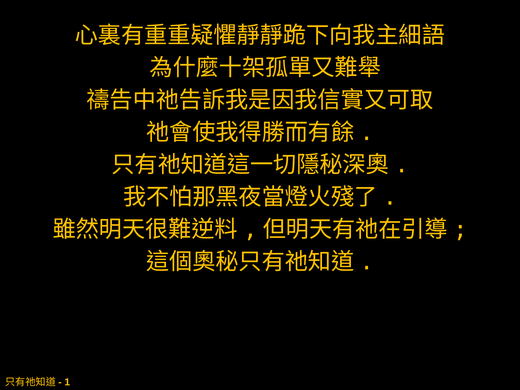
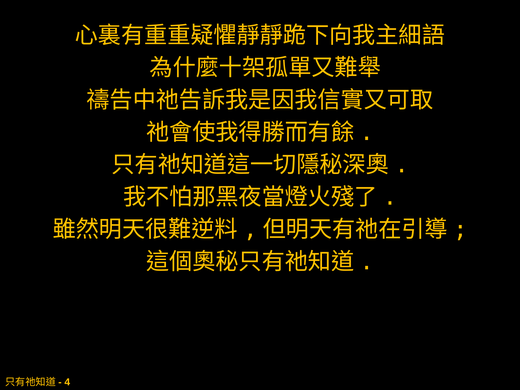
1: 1 -> 4 (67, 382)
